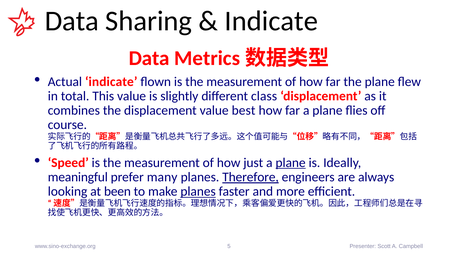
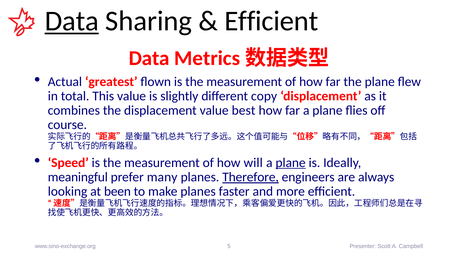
Data underline: none -> present (72, 21)
Indicate: Indicate -> Efficient (271, 21)
Actual indicate: indicate -> greatest (111, 81)
class: class -> copy (264, 96)
just: just -> will (253, 162)
planes underline: present -> none (198, 191)
